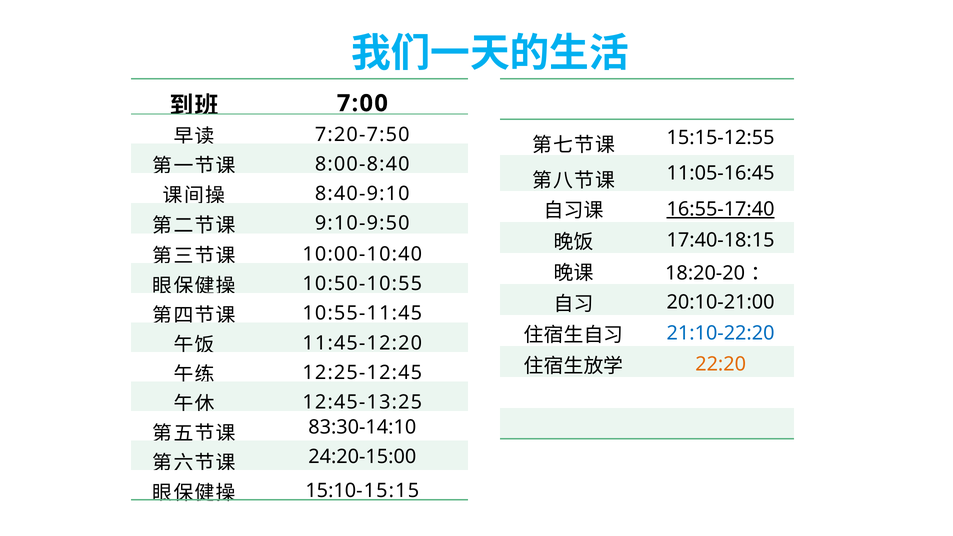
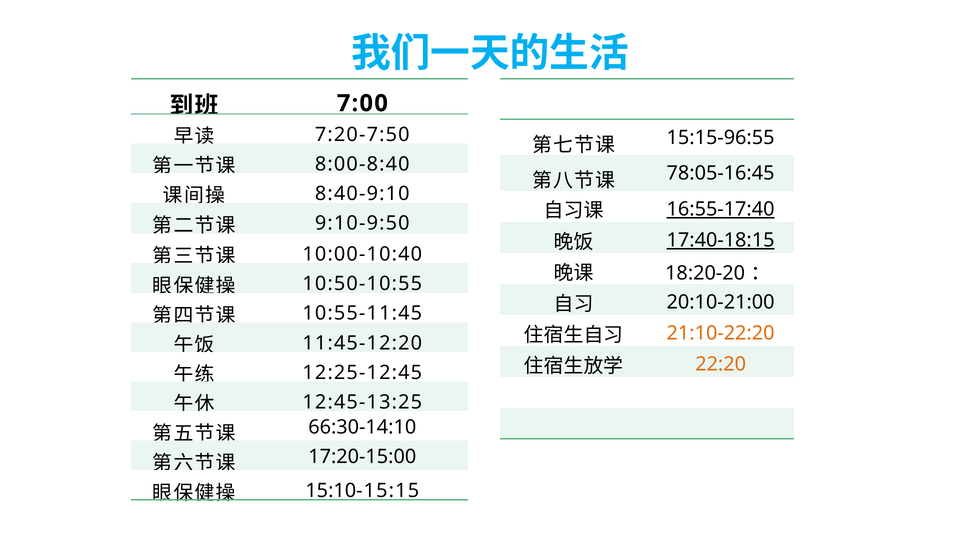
15:15-12:55: 15:15-12:55 -> 15:15-96:55 (721, 138)
11:05-16:45: 11:05-16:45 -> 78:05-16:45 (721, 173)
17:40-18:15 underline: none -> present (721, 240)
21:10-22:20 colour: blue -> orange (721, 333)
83:30-14:10: 83:30-14:10 -> 66:30-14:10 (362, 427)
24:20-15:00: 24:20-15:00 -> 17:20-15:00 (362, 457)
